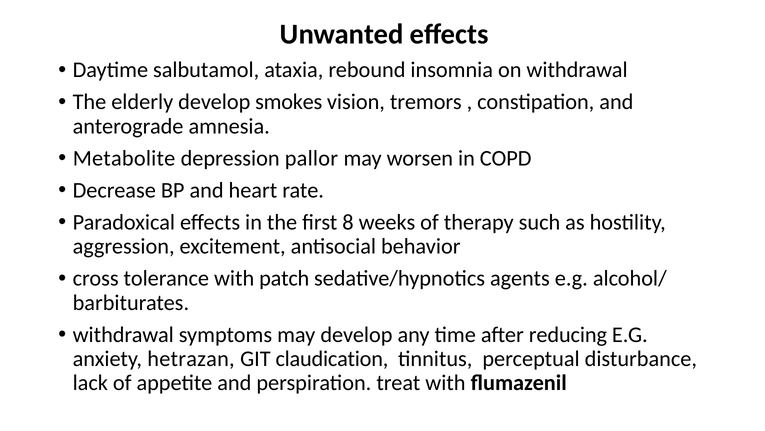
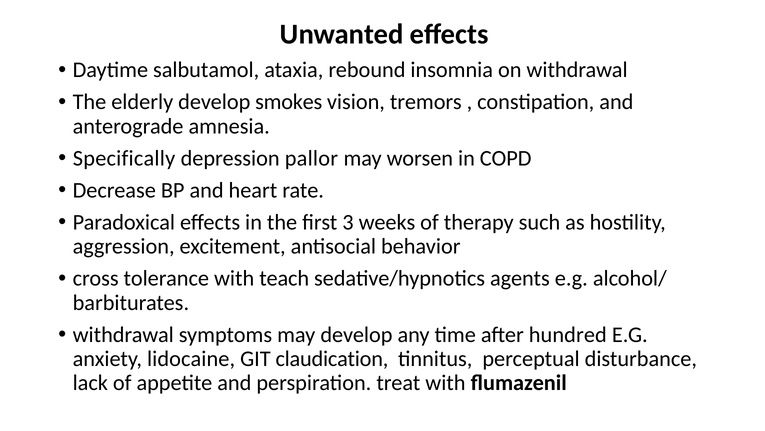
Metabolite: Metabolite -> Specifically (124, 158)
8: 8 -> 3 (348, 222)
patch: patch -> teach (284, 278)
reducing: reducing -> hundred (568, 334)
hetrazan: hetrazan -> lidocaine (191, 358)
